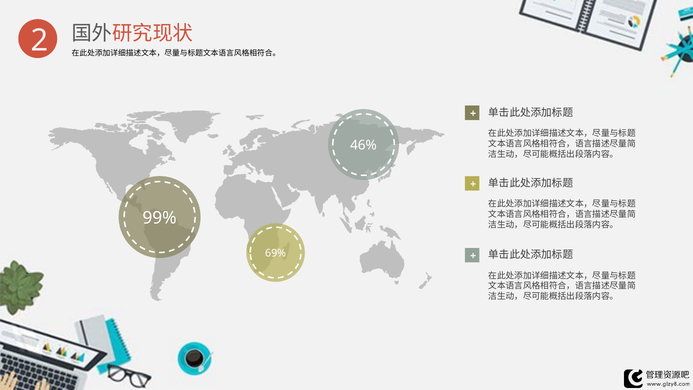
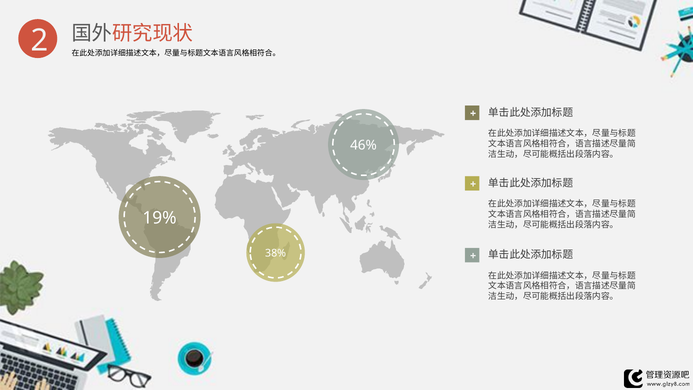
99%: 99% -> 19% (160, 218)
69%: 69% -> 38% (276, 253)
